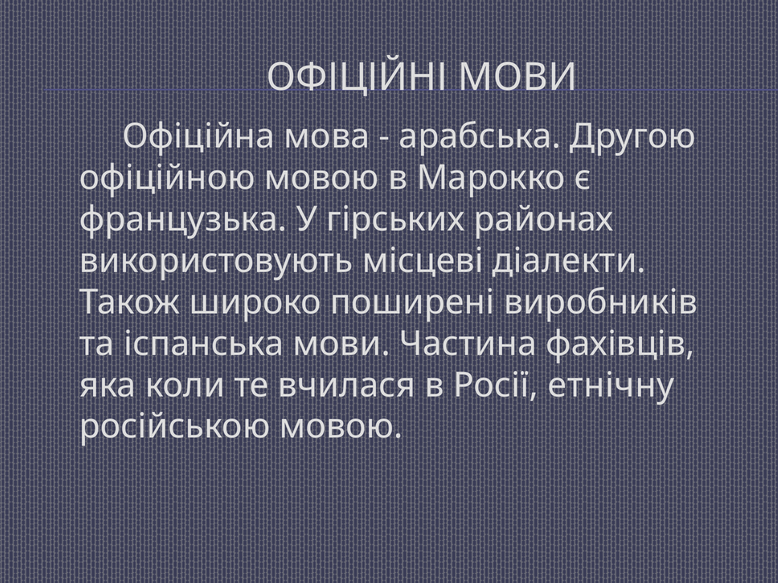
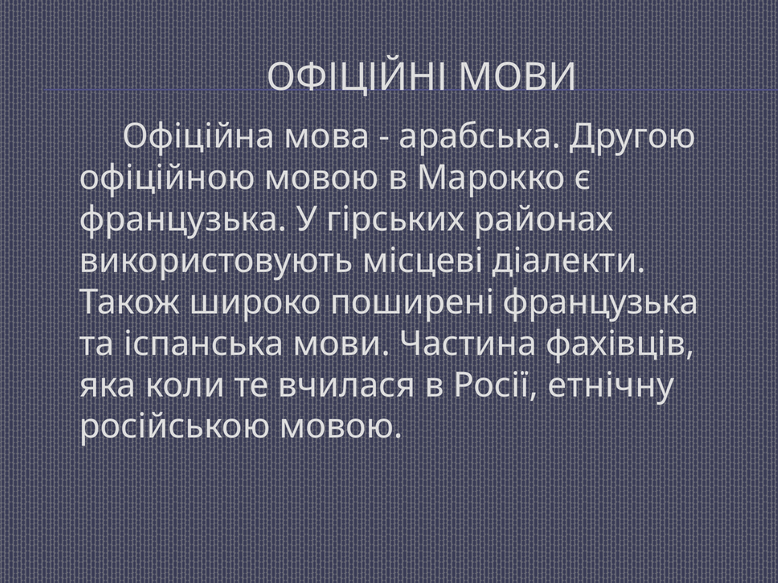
поширені виробників: виробників -> французька (601, 302)
